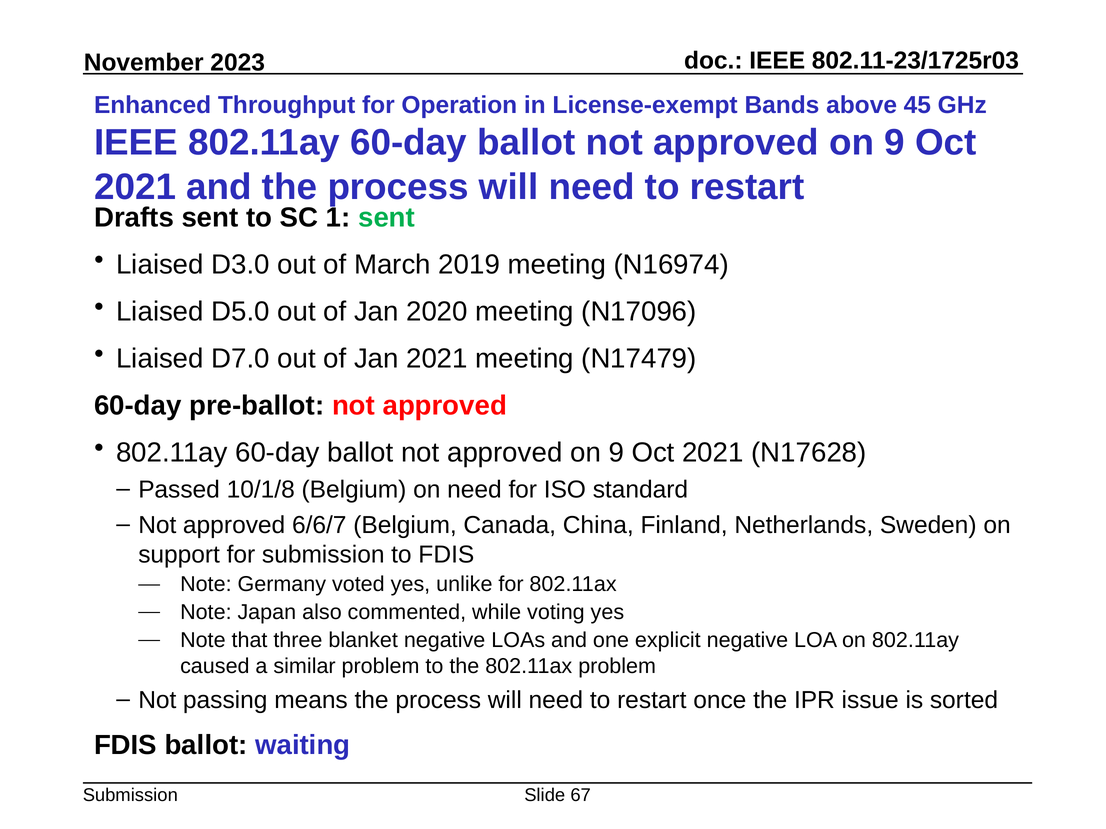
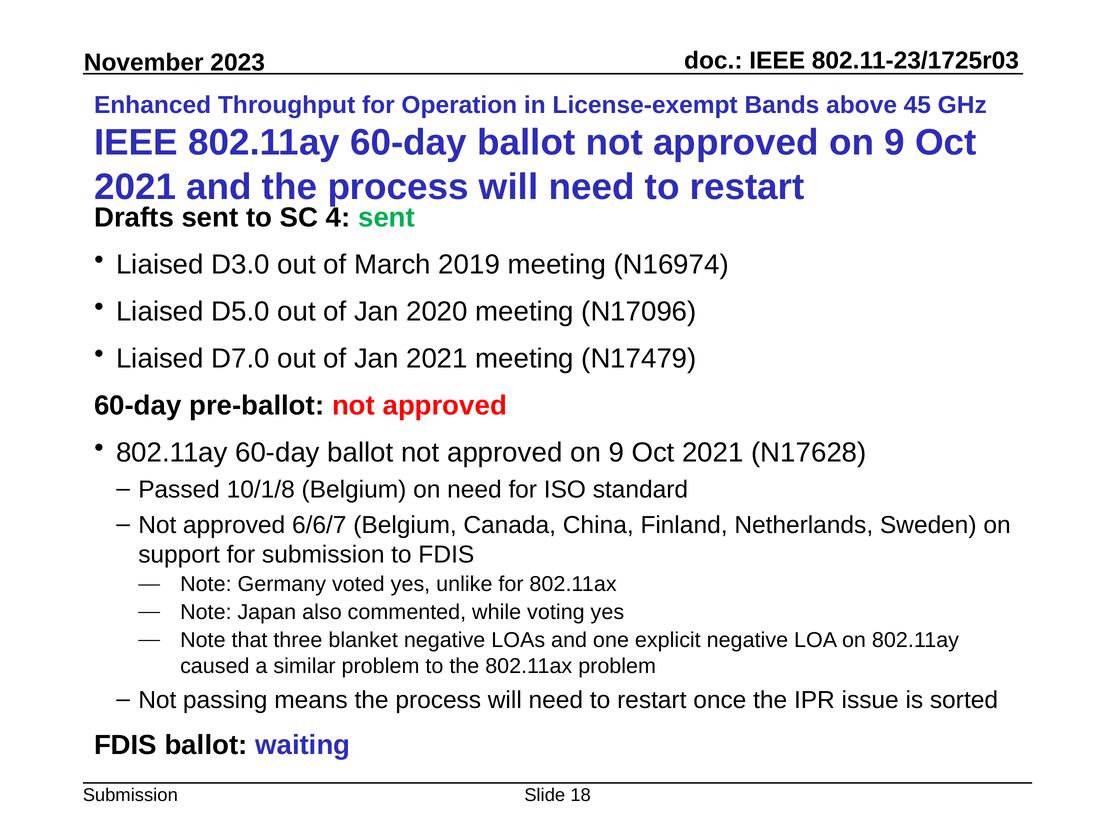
1: 1 -> 4 (338, 218)
67: 67 -> 18 (581, 796)
